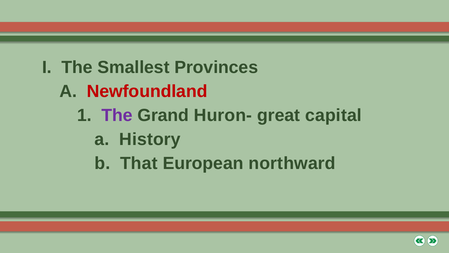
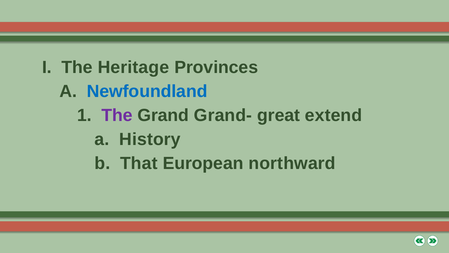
Smallest: Smallest -> Heritage (133, 67)
Newfoundland colour: red -> blue (147, 91)
Huron-: Huron- -> Grand- (223, 115)
capital: capital -> extend (334, 115)
